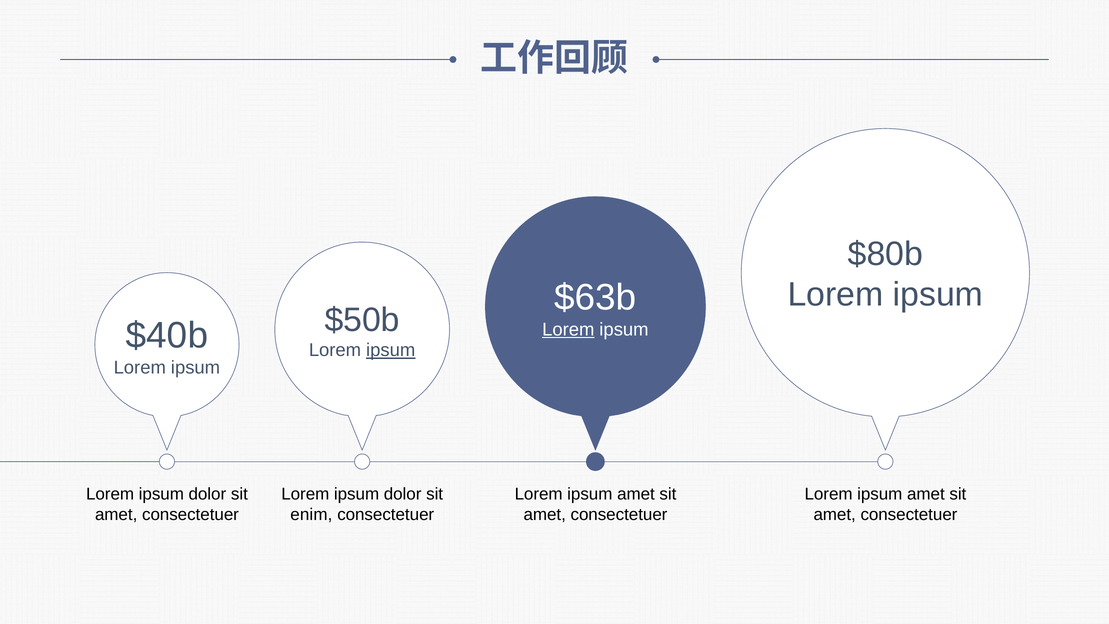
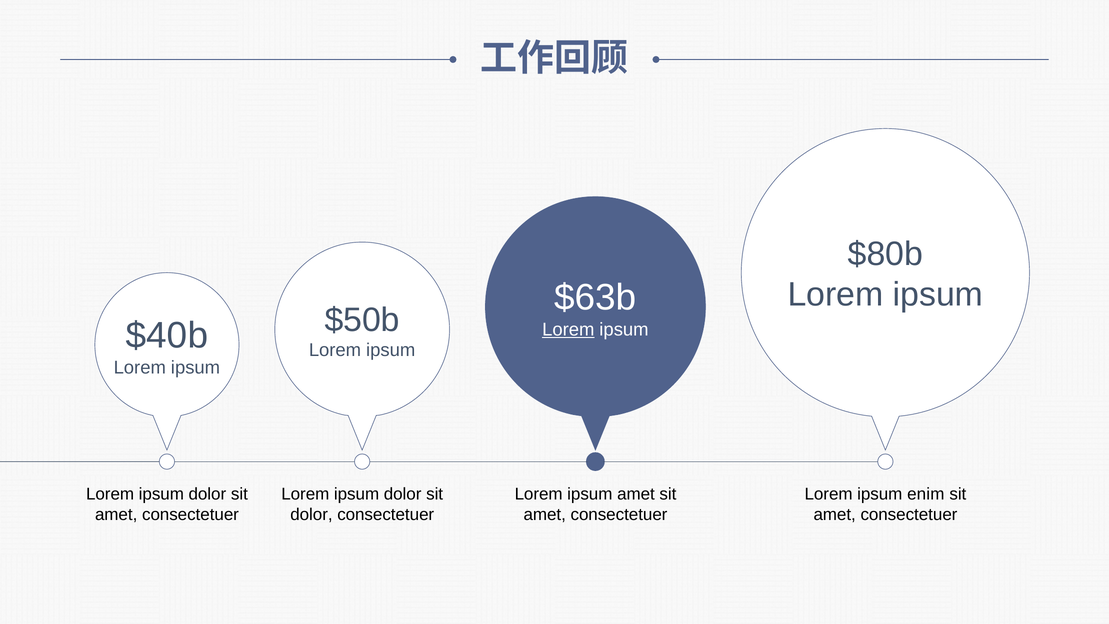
ipsum underline: present -> none (391, 350)
amet: amet -> enim (926, 494)
enim: enim -> dolor (311, 514)
